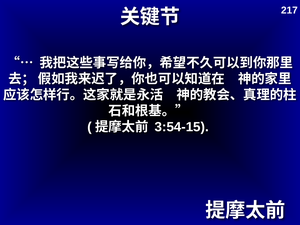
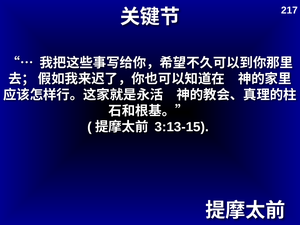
3:54-15: 3:54-15 -> 3:13-15 (182, 127)
